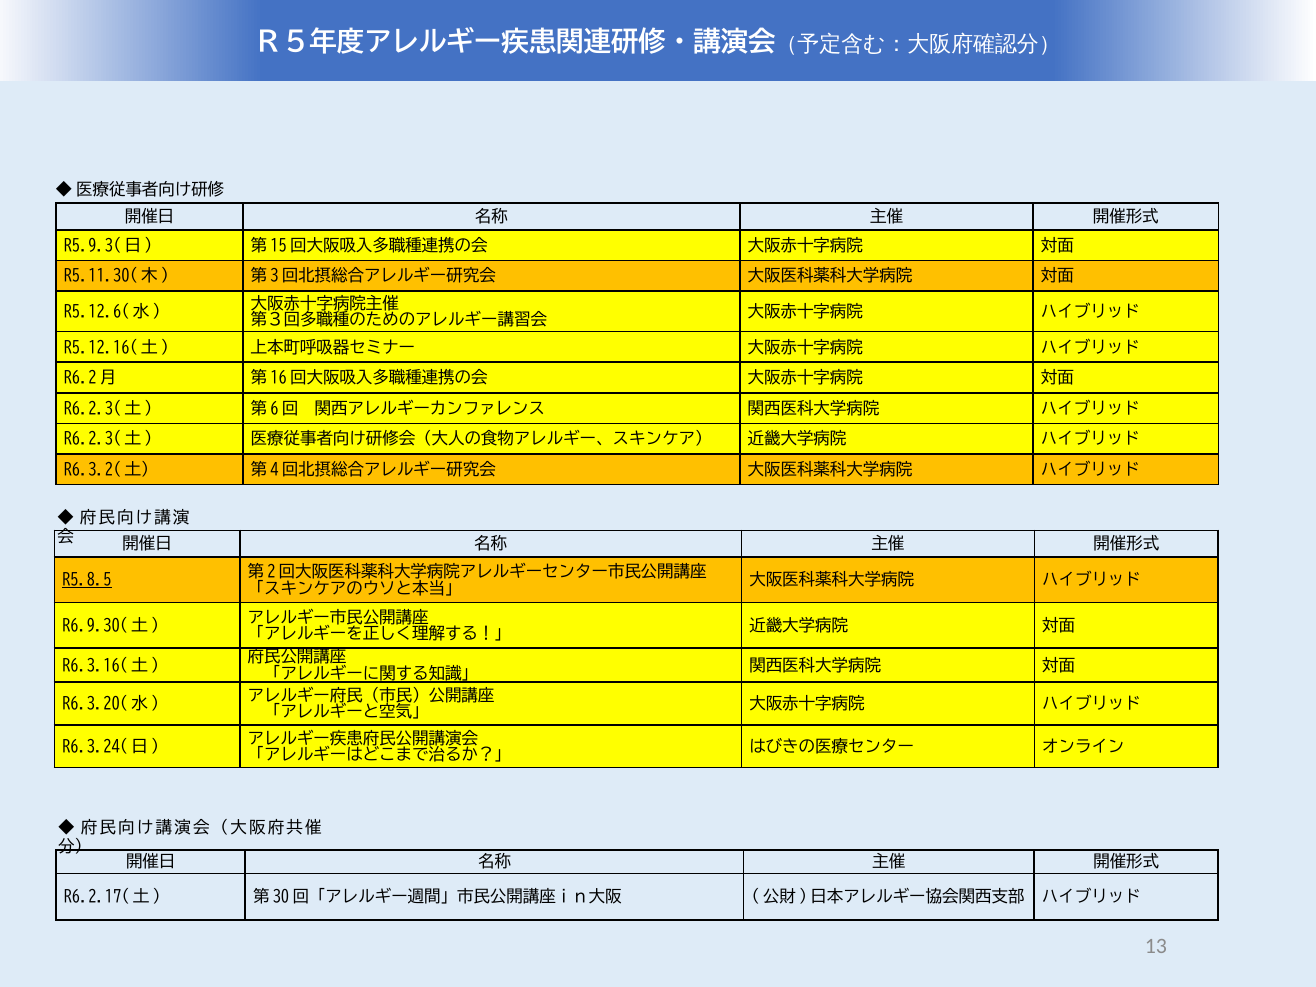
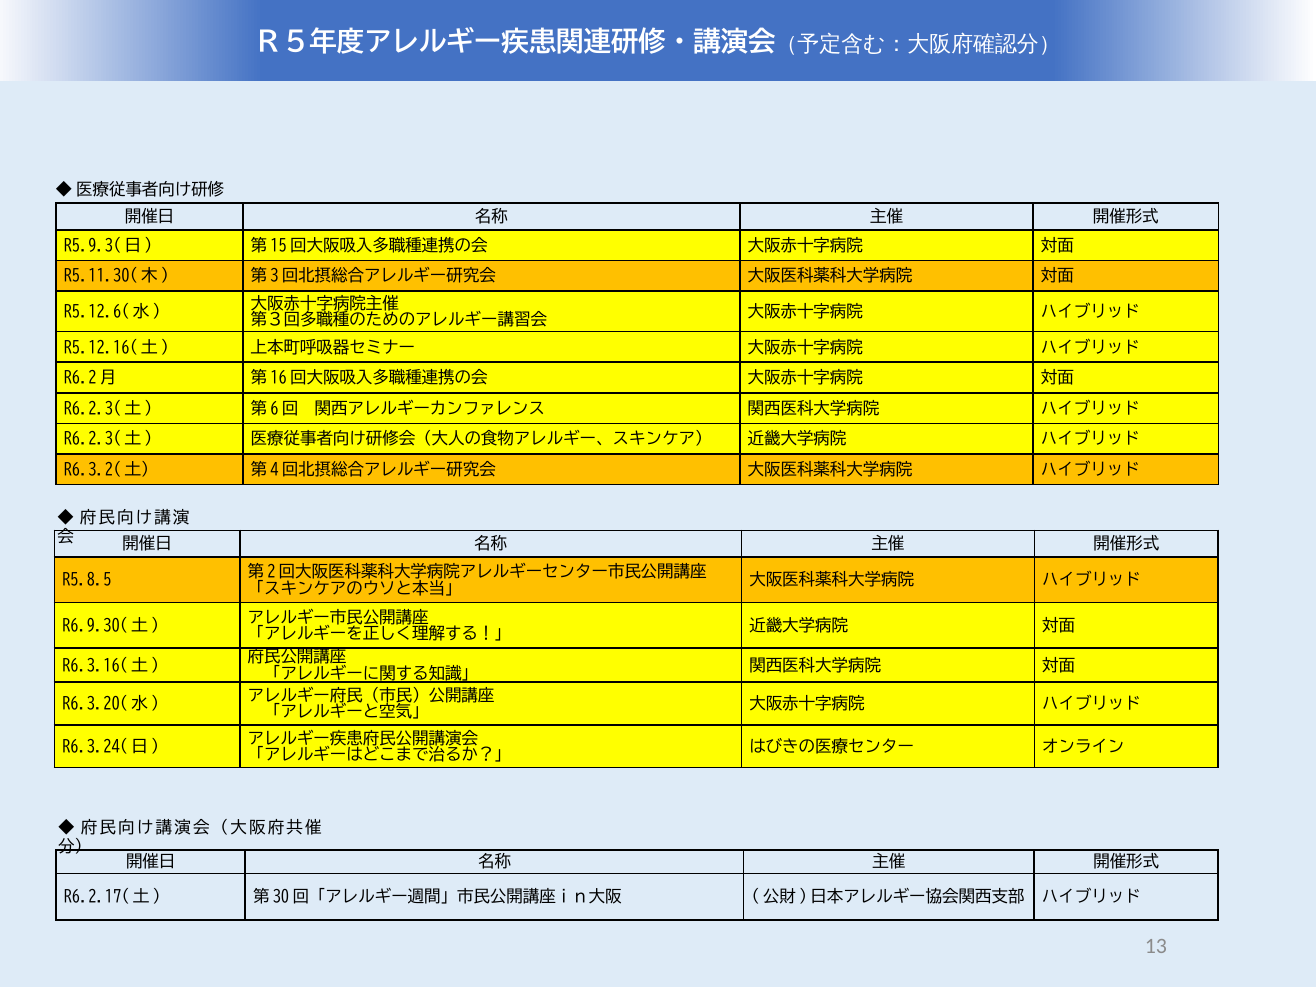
R5.8.5 underline: present -> none (87, 580)
